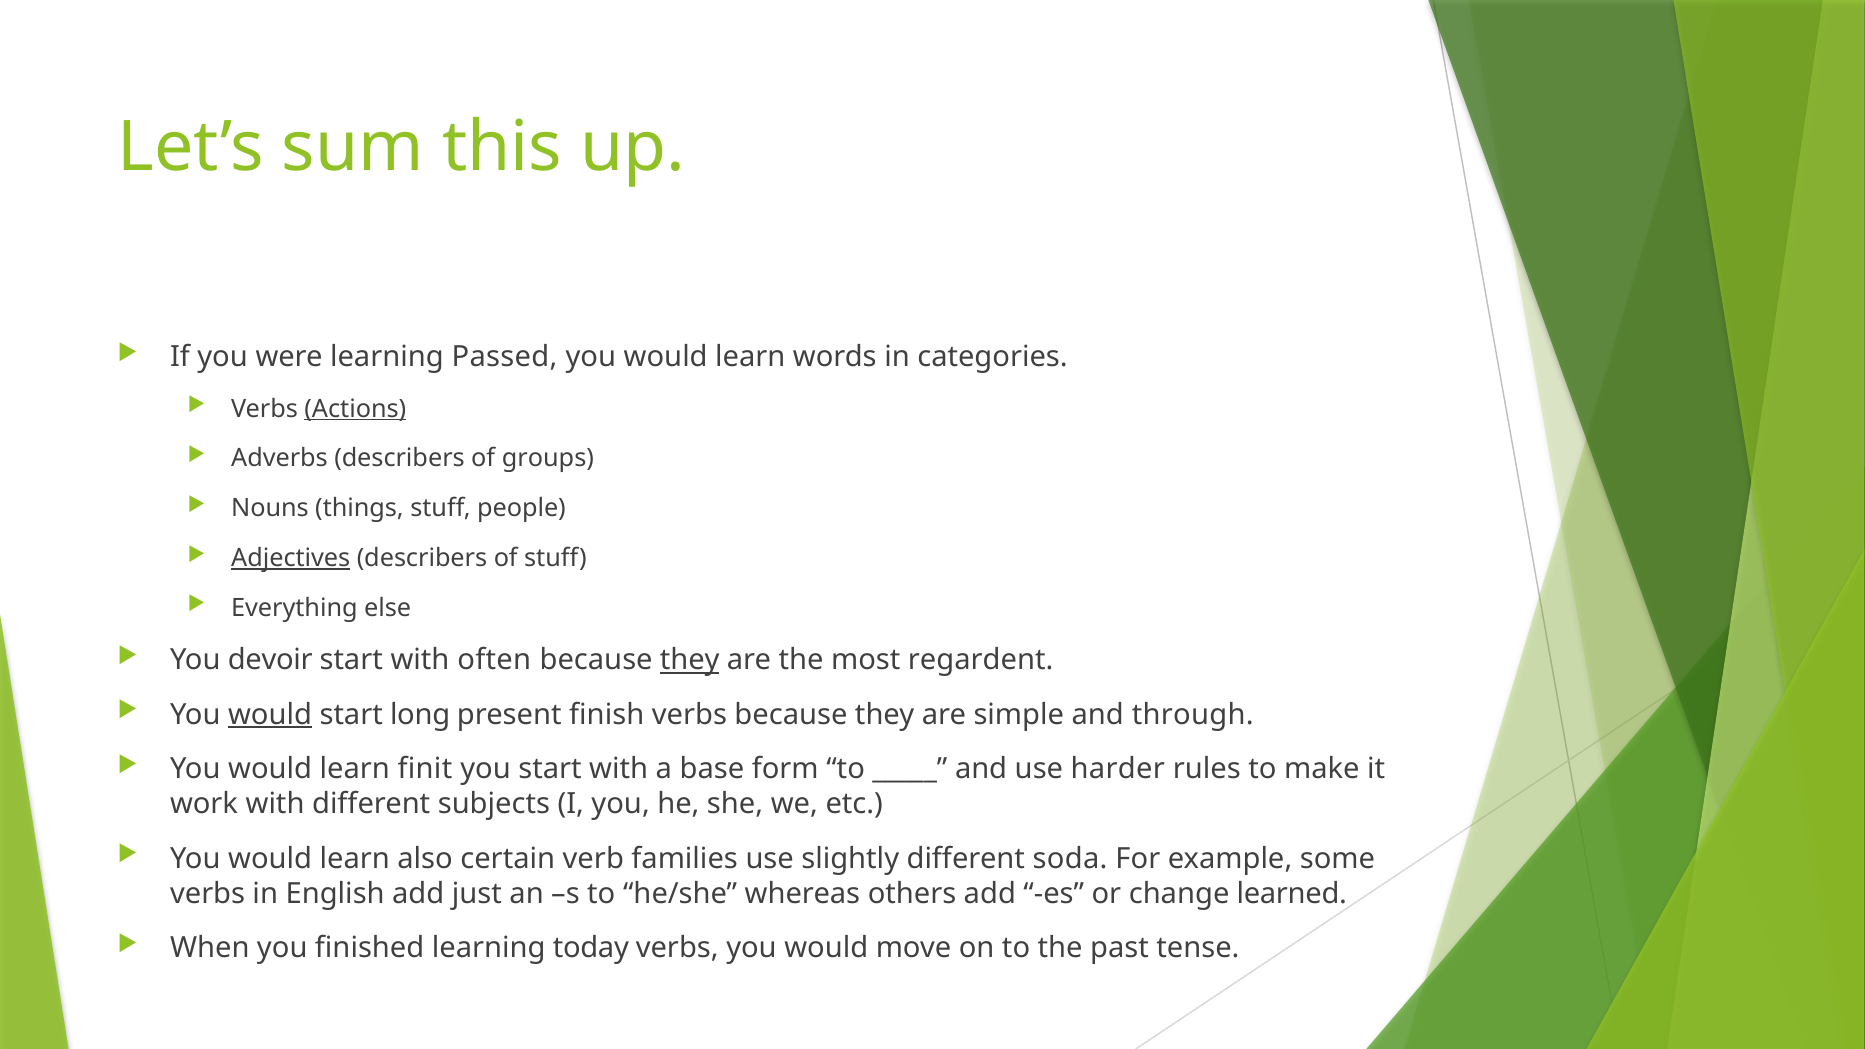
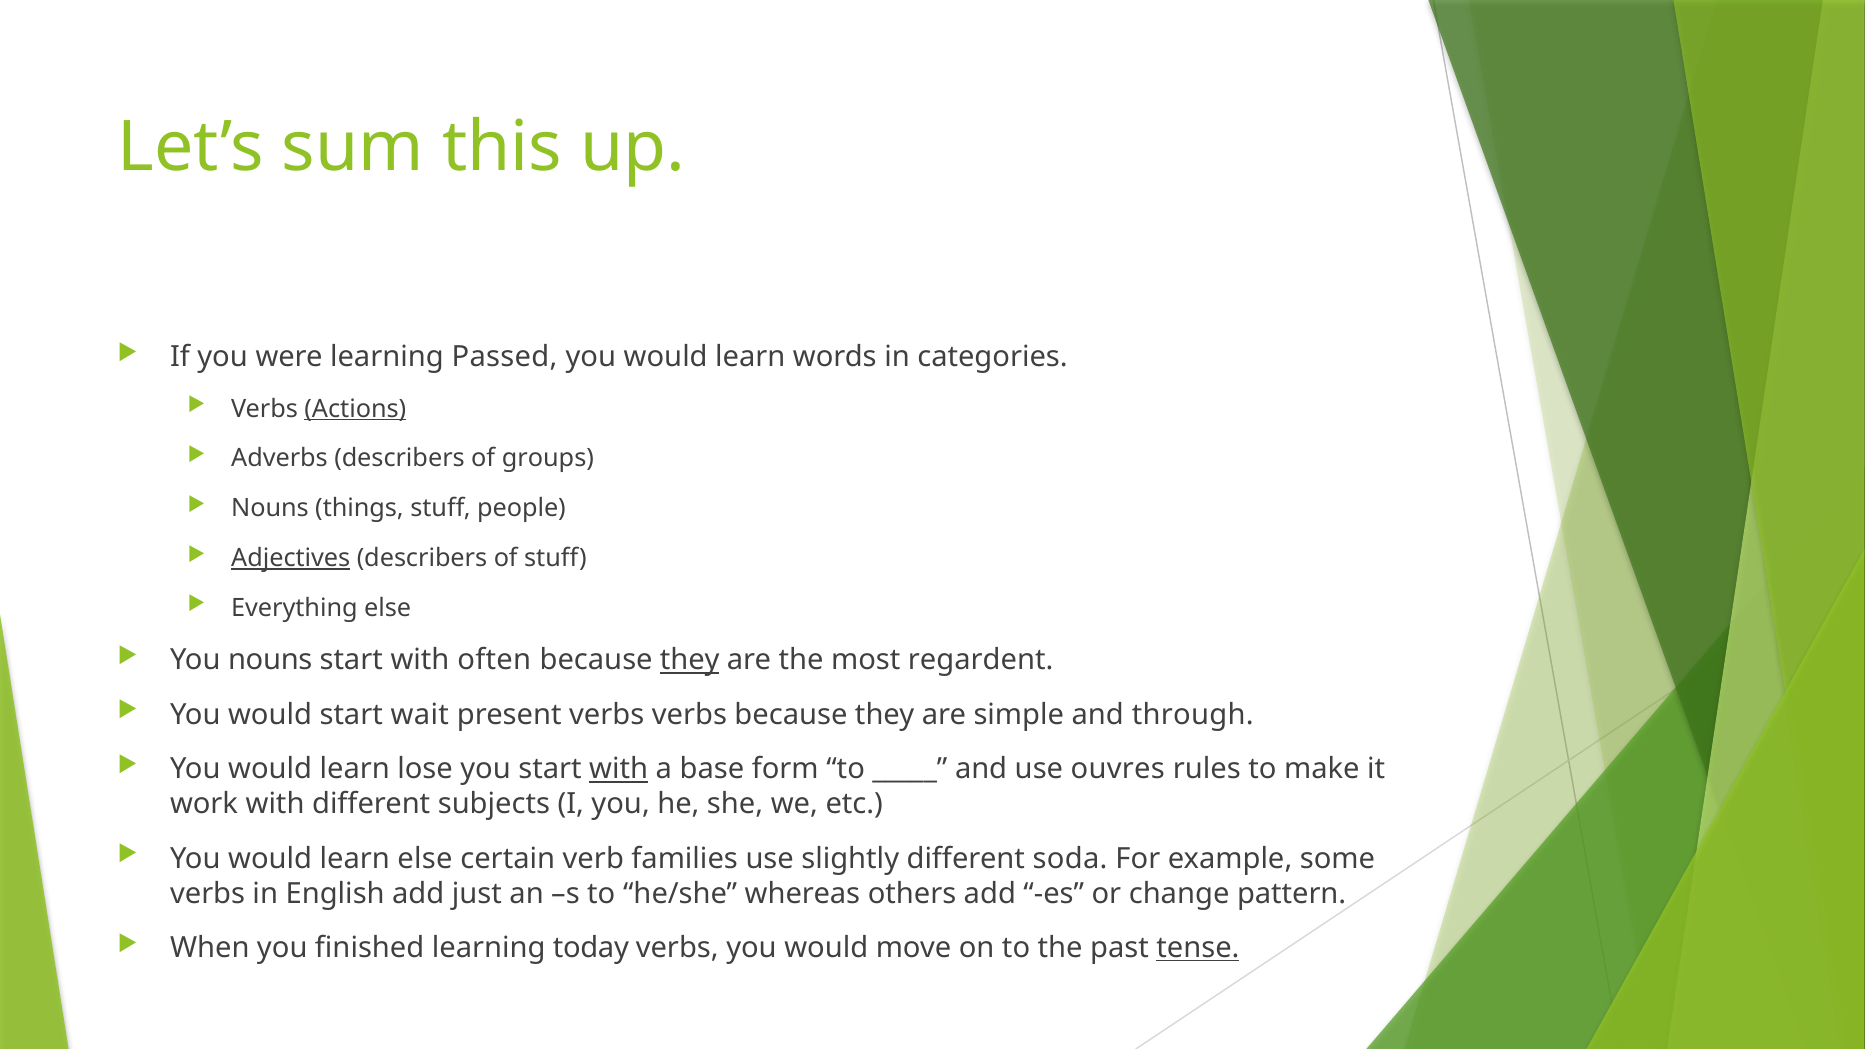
You devoir: devoir -> nouns (270, 660)
would underline: present -> none (270, 715)
long: long -> wait (420, 715)
present finish: finish -> verbs (607, 715)
finit: finit -> lose (425, 769)
with underline: none -> present (619, 769)
harder: harder -> ouvres (1118, 769)
learn also: also -> else (425, 859)
learned: learned -> pattern (1292, 894)
tense underline: none -> present (1198, 948)
